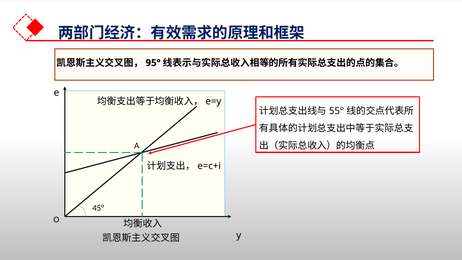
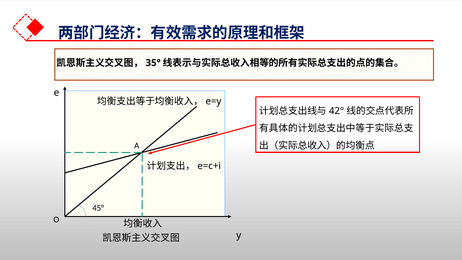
95°: 95° -> 35° (153, 63)
55°: 55° -> 42° (337, 111)
